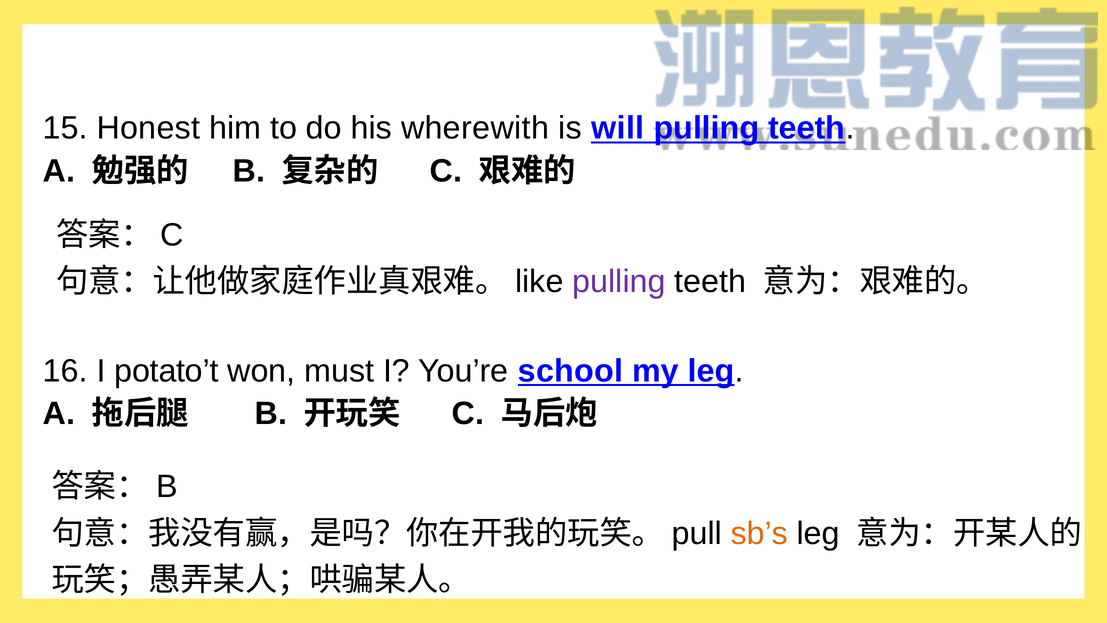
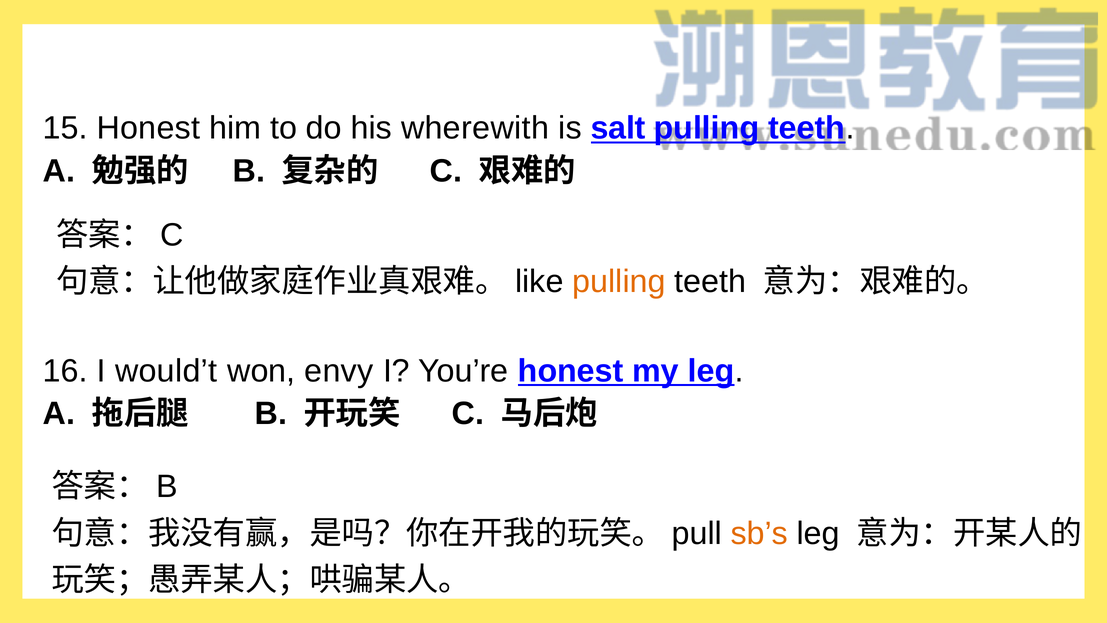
will: will -> salt (618, 128)
pulling colour: purple -> orange (619, 282)
potato’t: potato’t -> would’t (166, 371)
must: must -> envy (339, 371)
You’re school: school -> honest (571, 371)
